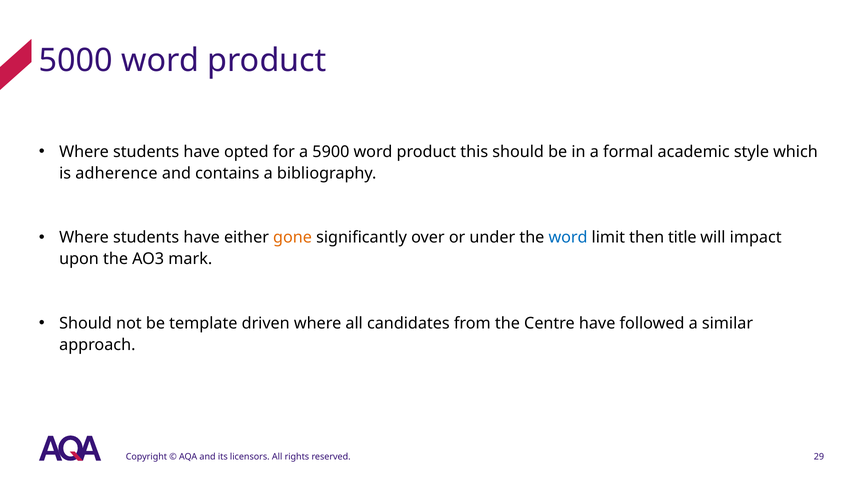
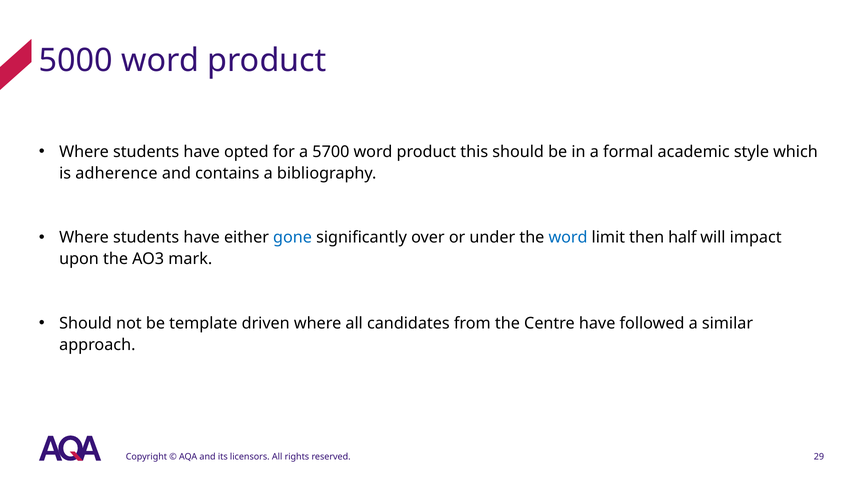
5900: 5900 -> 5700 (331, 152)
gone colour: orange -> blue (292, 237)
title: title -> half (682, 237)
